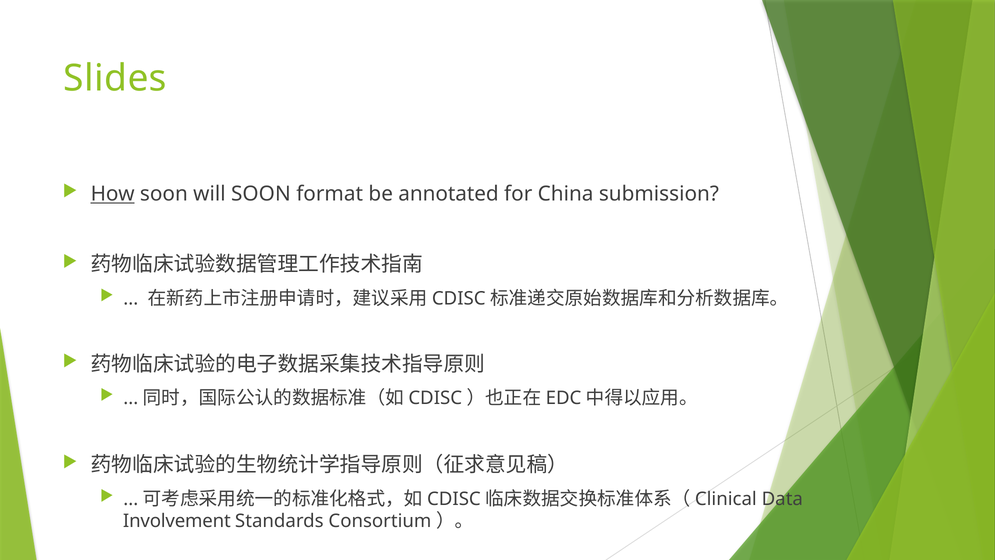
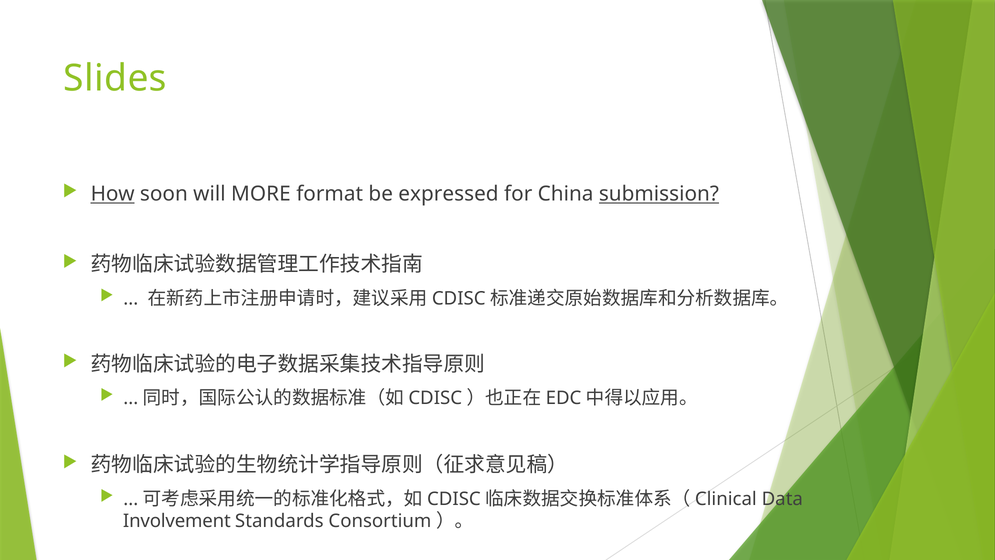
will SOON: SOON -> MORE (261, 194)
annotated: annotated -> expressed (448, 194)
submission underline: none -> present (659, 194)
